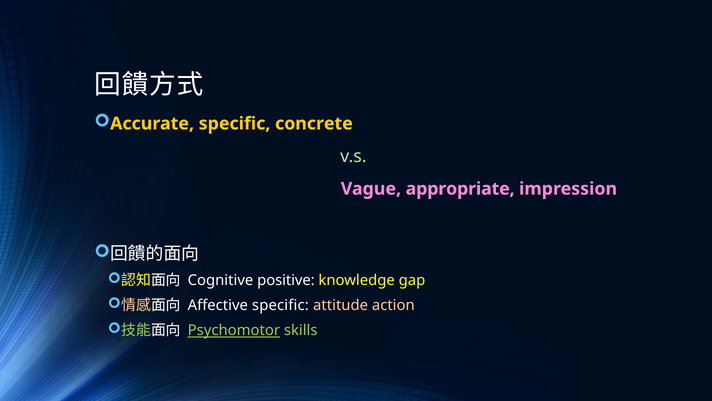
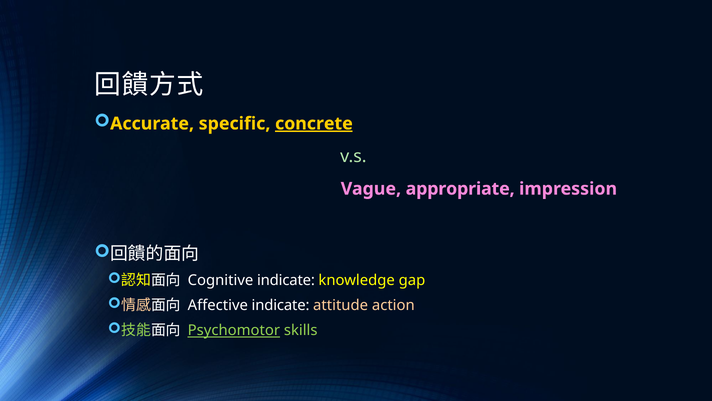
concrete underline: none -> present (314, 123)
Cognitive positive: positive -> indicate (286, 280)
Affective specific: specific -> indicate (281, 305)
